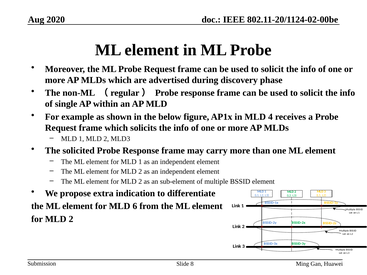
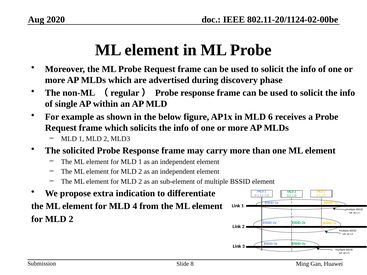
4: 4 -> 6 (270, 117)
6: 6 -> 4 (135, 206)
